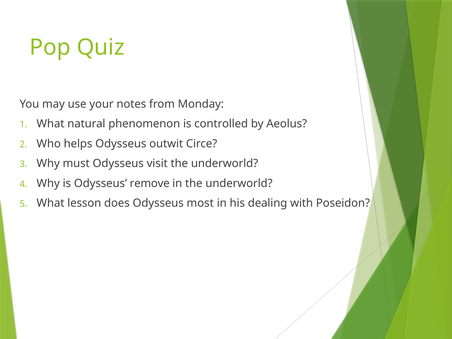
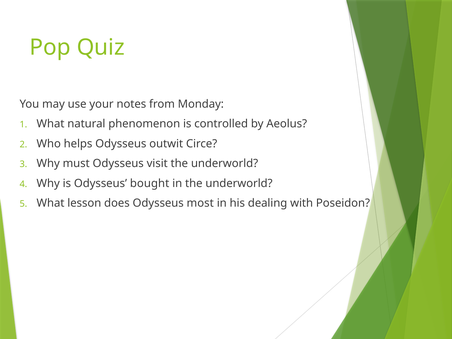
remove: remove -> bought (150, 183)
